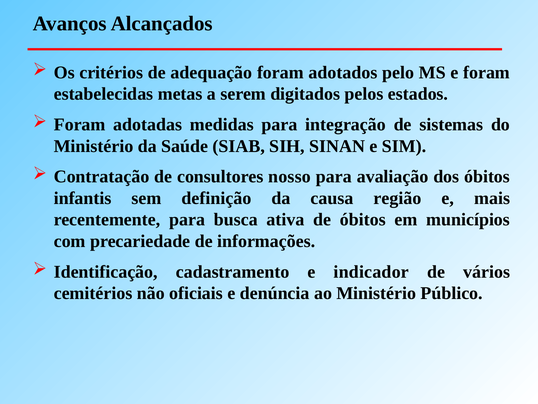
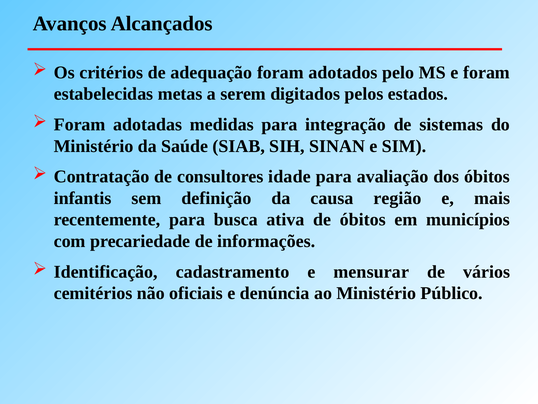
nosso: nosso -> idade (290, 176)
indicador: indicador -> mensurar (371, 271)
